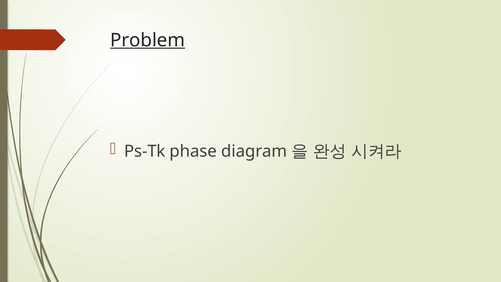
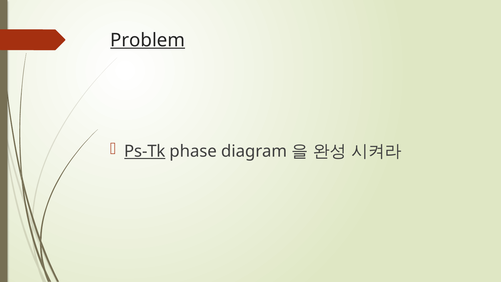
Ps-Tk underline: none -> present (145, 151)
